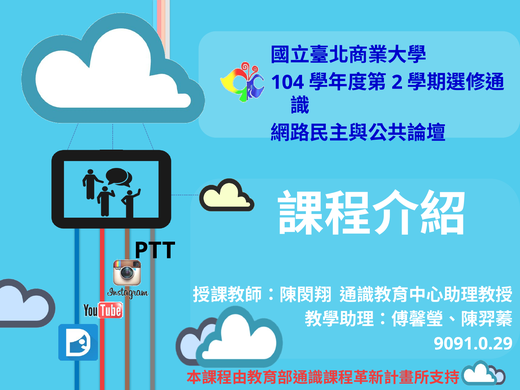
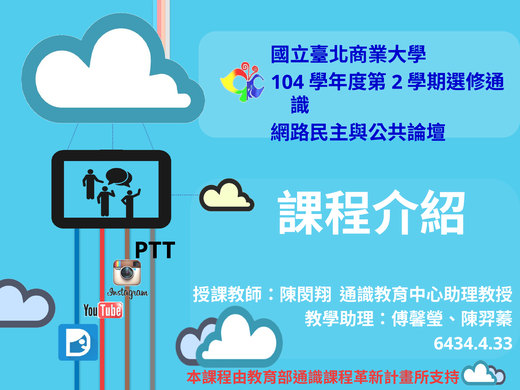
9091.0.29: 9091.0.29 -> 6434.4.33 (473, 344)
